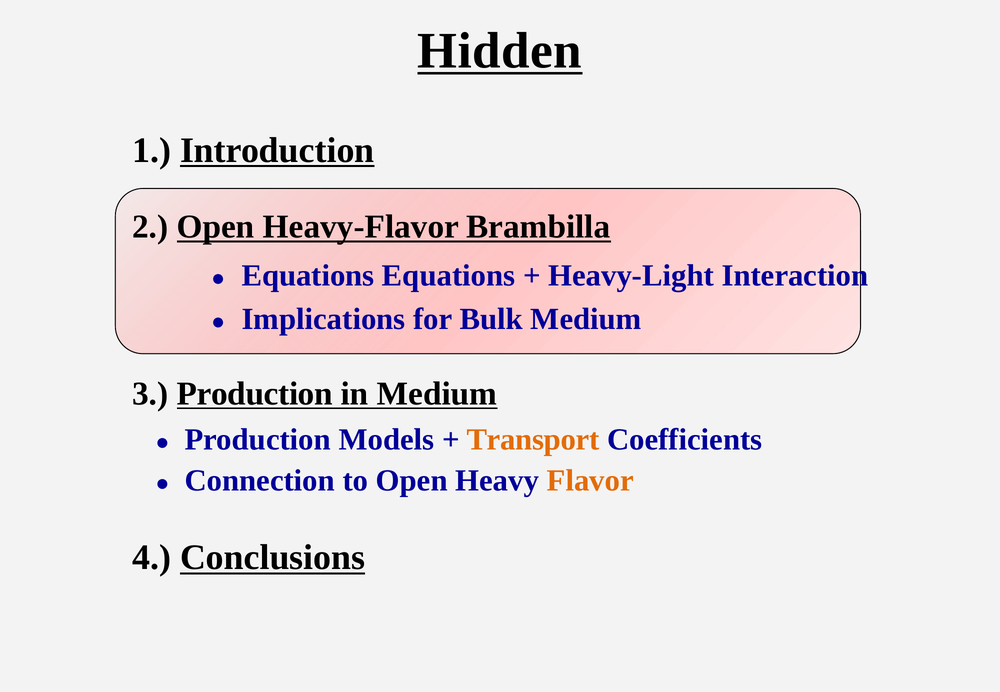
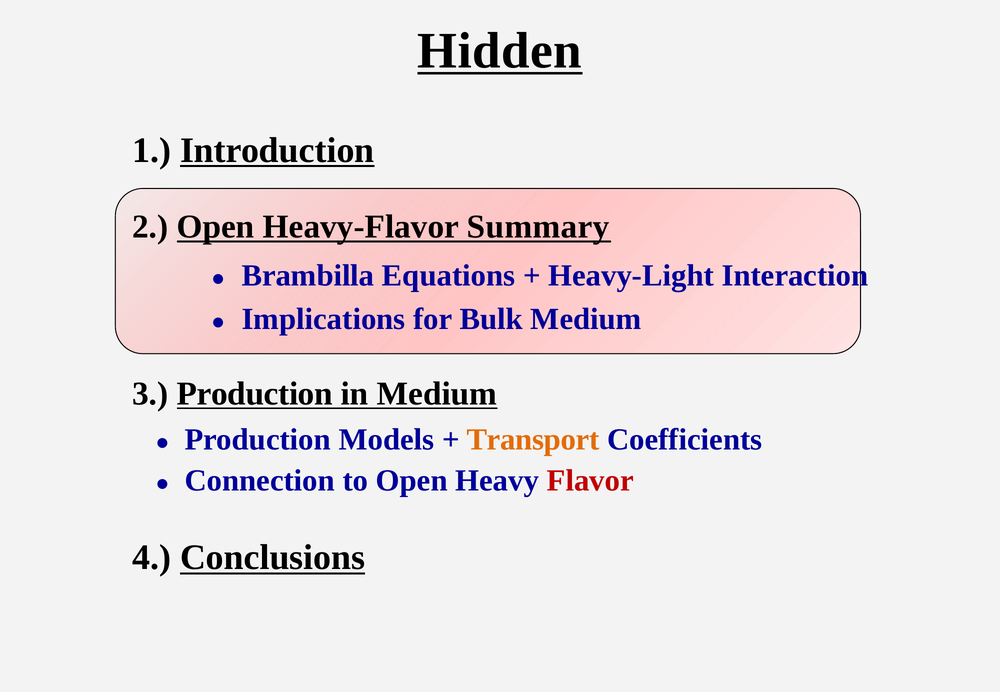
Brambilla: Brambilla -> Summary (538, 227)
Equations: Equations -> Brambilla (308, 275)
Flavor colour: orange -> red (590, 481)
